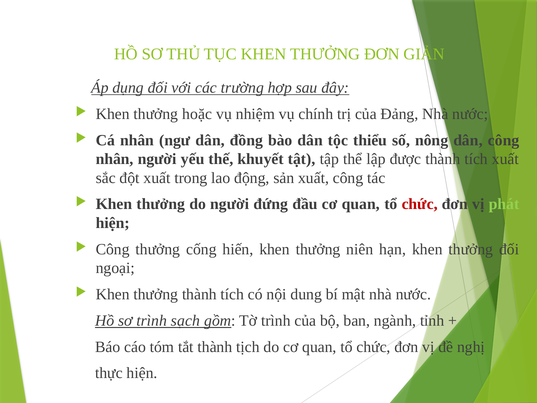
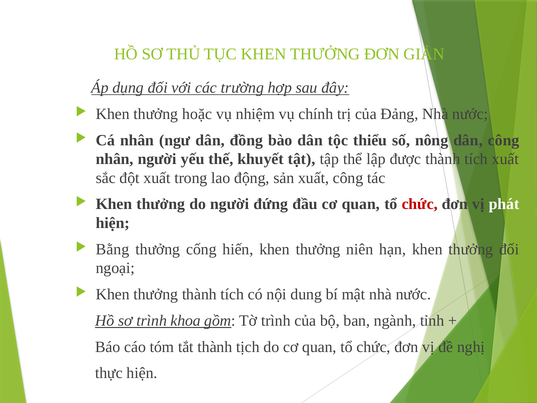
phát colour: light green -> white (504, 204)
Công: Công -> Bằng (113, 249)
sạch: sạch -> khoa (186, 320)
